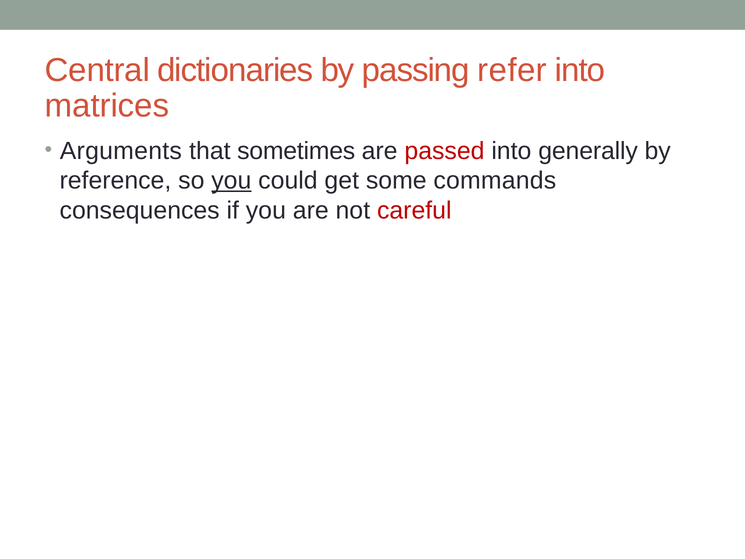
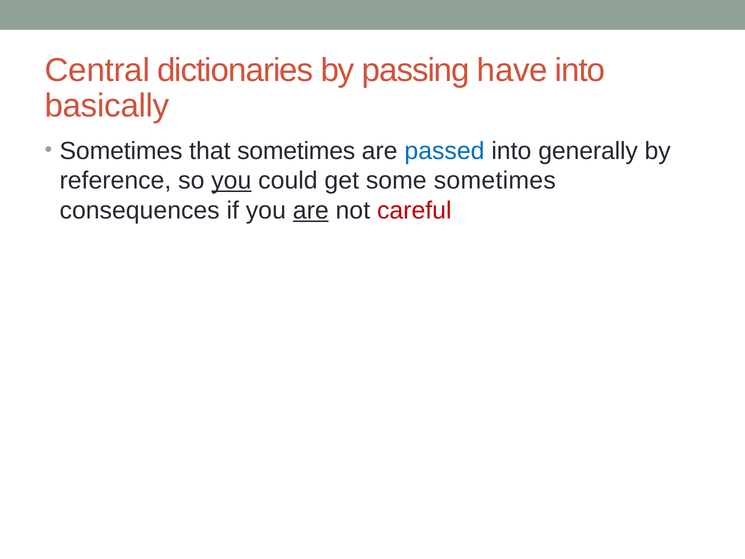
refer: refer -> have (512, 70)
matrices: matrices -> basically (107, 106)
Arguments: Arguments -> Sometimes (121, 151)
passed colour: red -> blue (444, 151)
some commands: commands -> sometimes (495, 181)
are underline: none -> present (311, 210)
